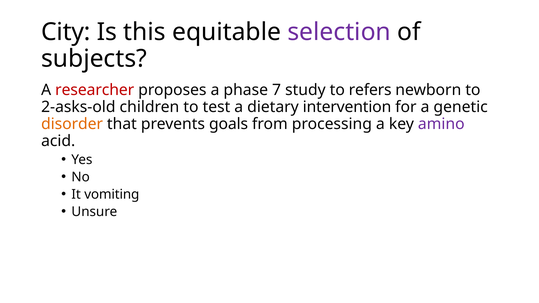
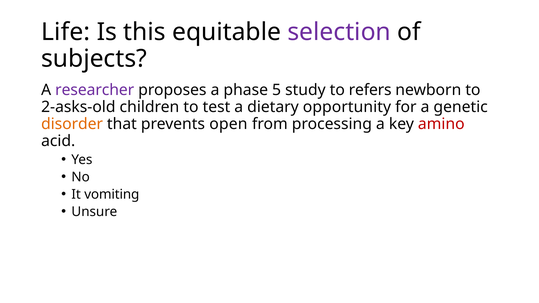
City: City -> Life (66, 32)
researcher colour: red -> purple (95, 90)
7: 7 -> 5 (277, 90)
intervention: intervention -> opportunity (347, 107)
goals: goals -> open (228, 124)
amino colour: purple -> red (441, 124)
